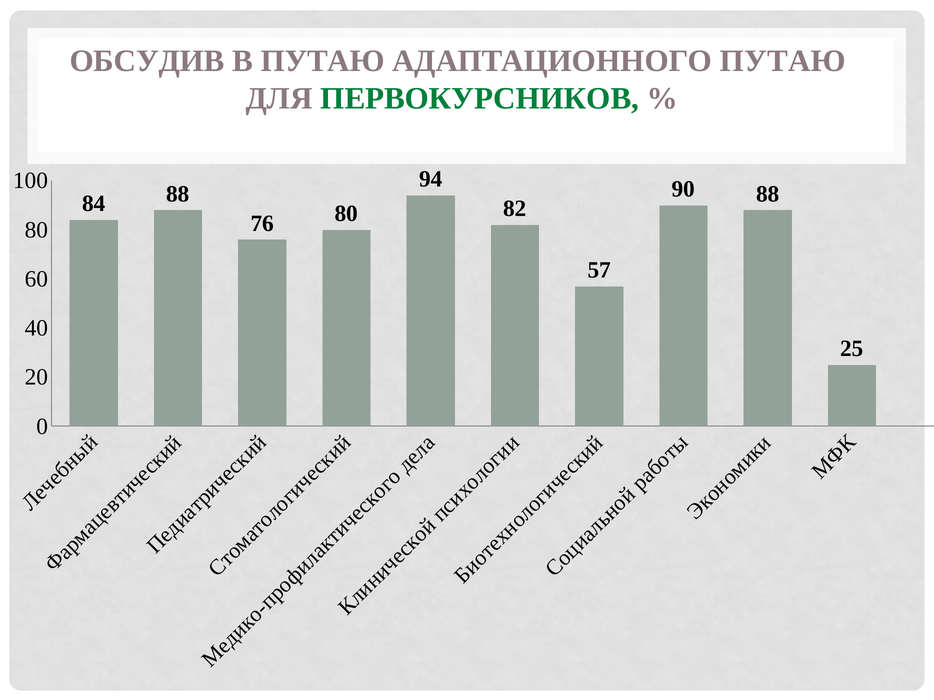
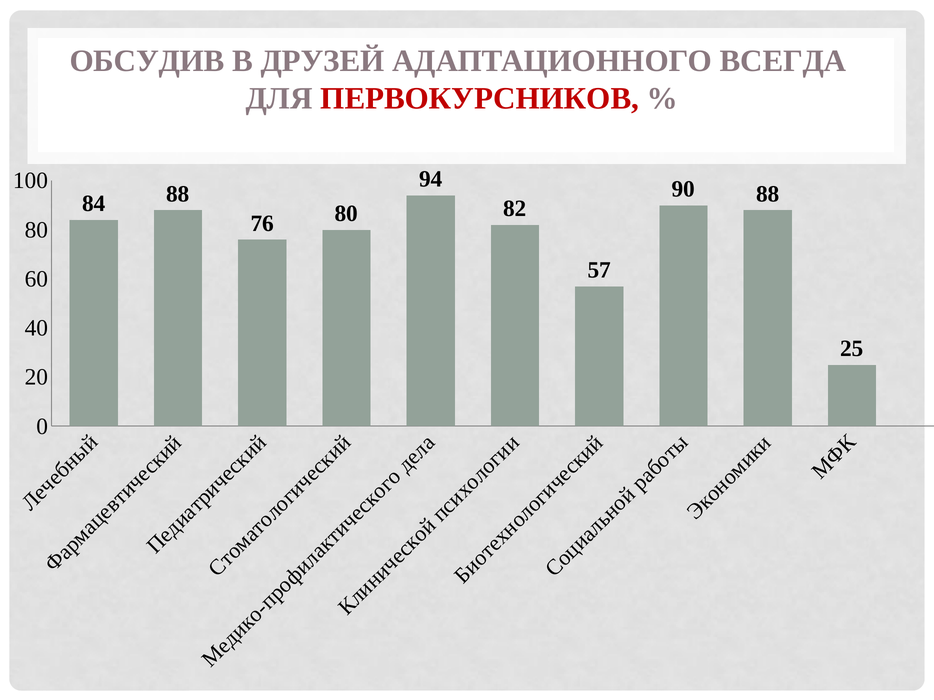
В ПУТАЮ: ПУТАЮ -> ДРУЗЕЙ (323, 61)
АДАПТАЦИОННОГО ПУТАЮ: ПУТАЮ -> ВСЕГДА (783, 61)
ПЕРВОКУРСНИКОВ colour: green -> red (480, 98)
